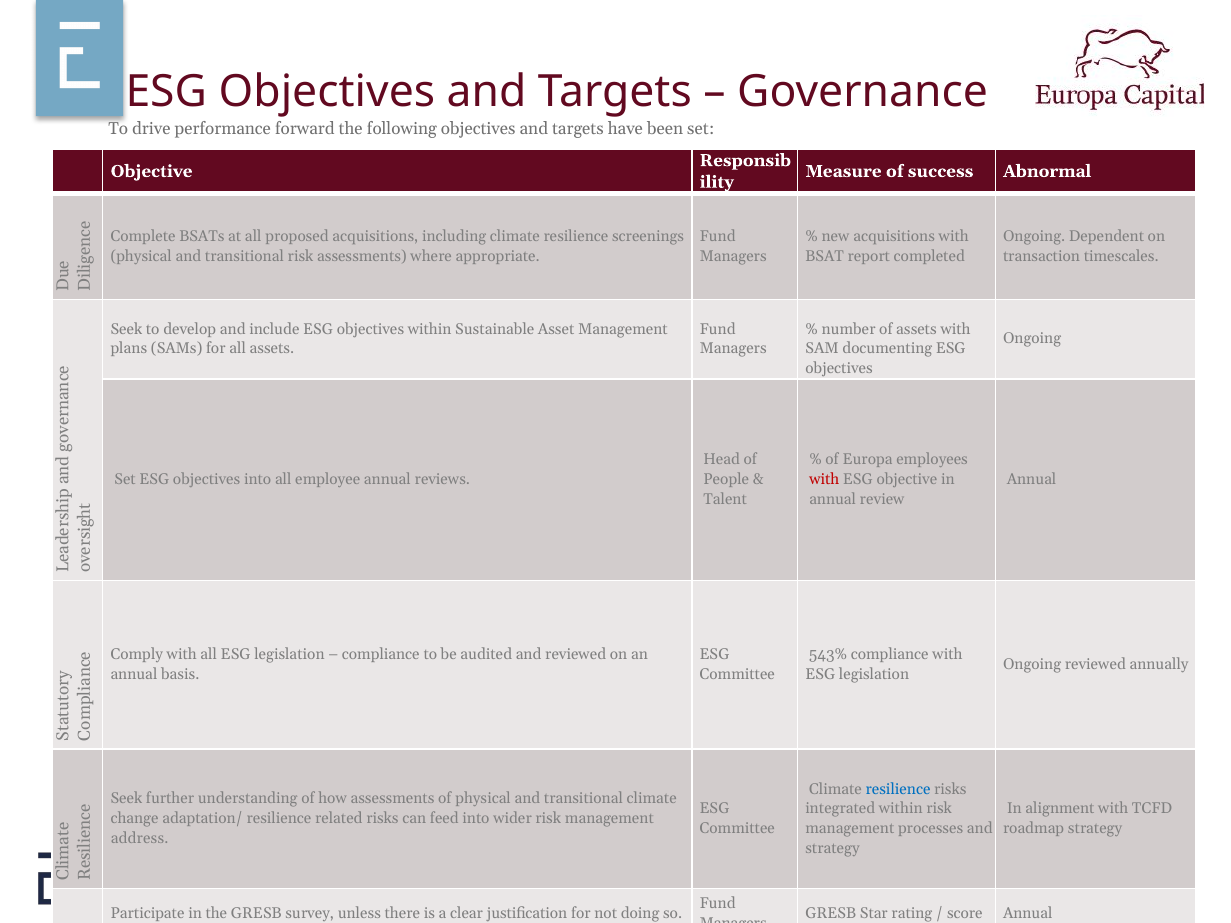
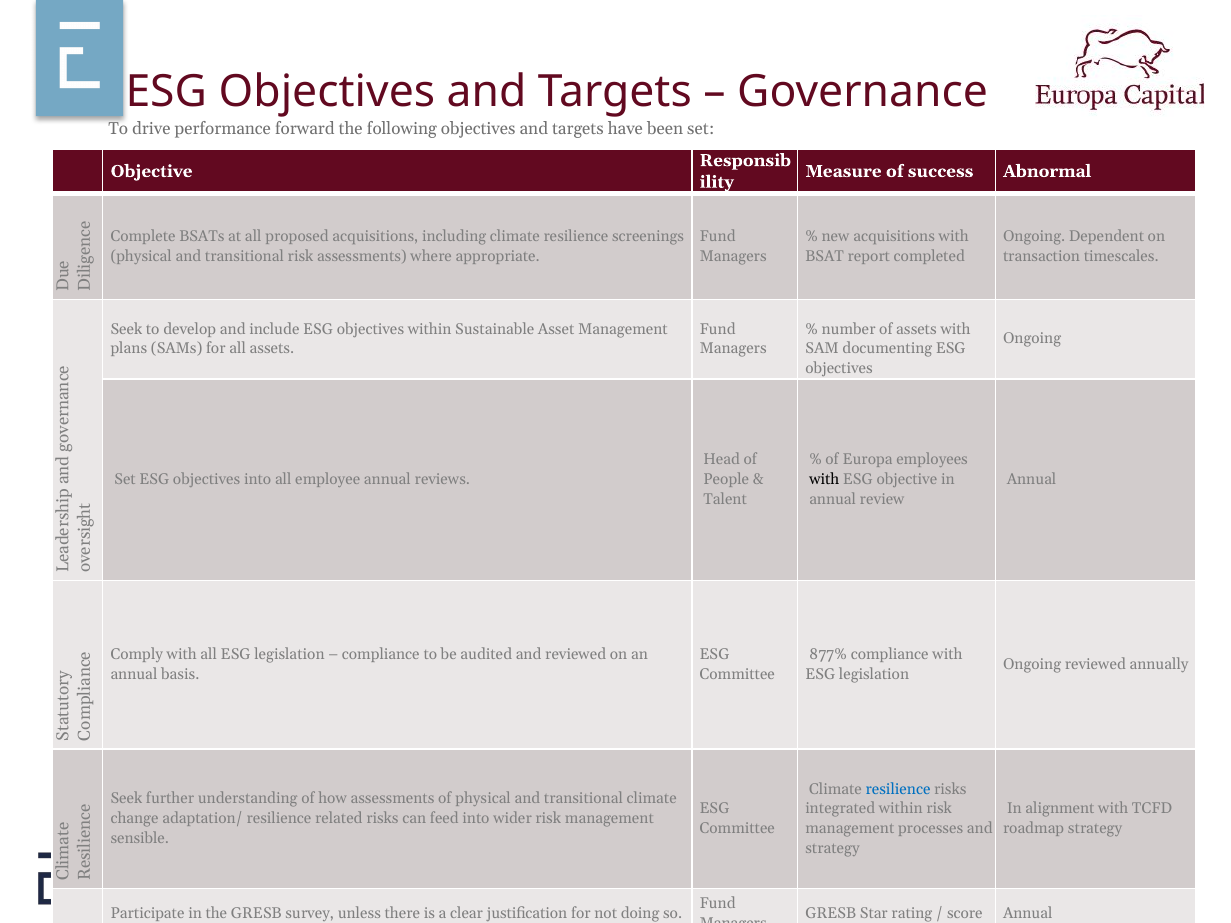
with colour: red -> black (824, 480)
543%: 543% -> 877% (828, 655)
address: address -> sensible (140, 838)
